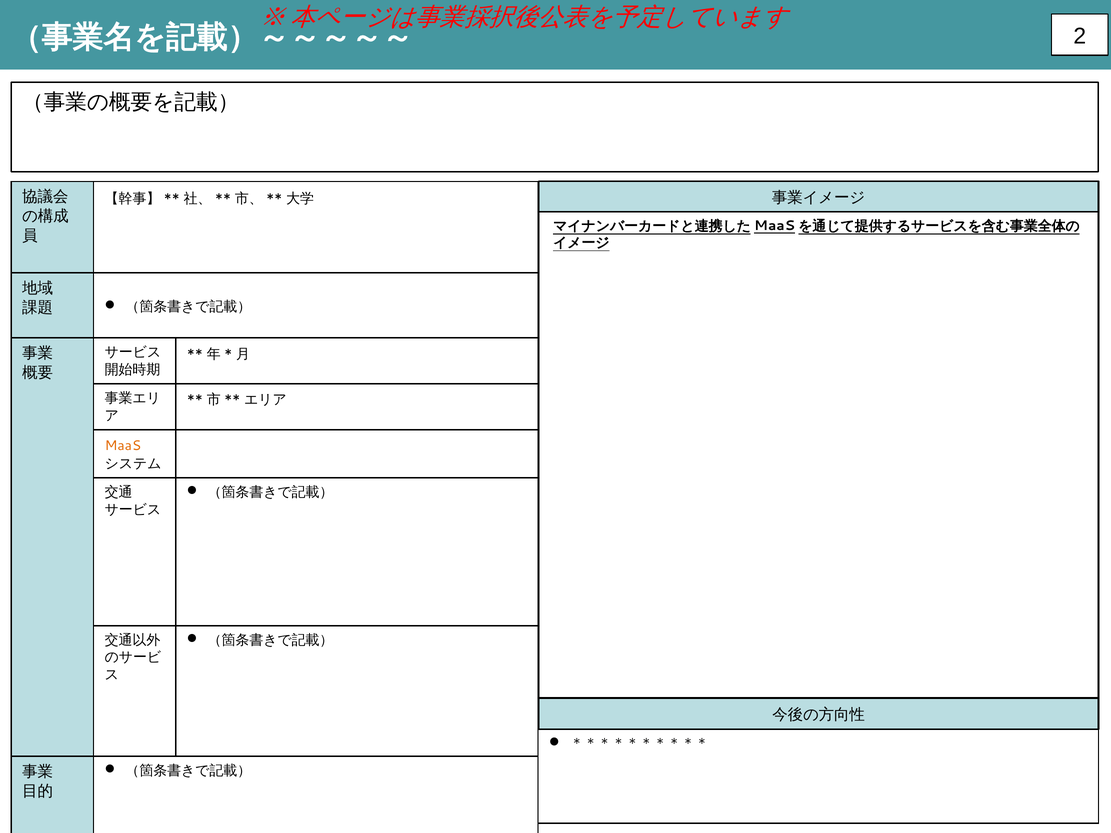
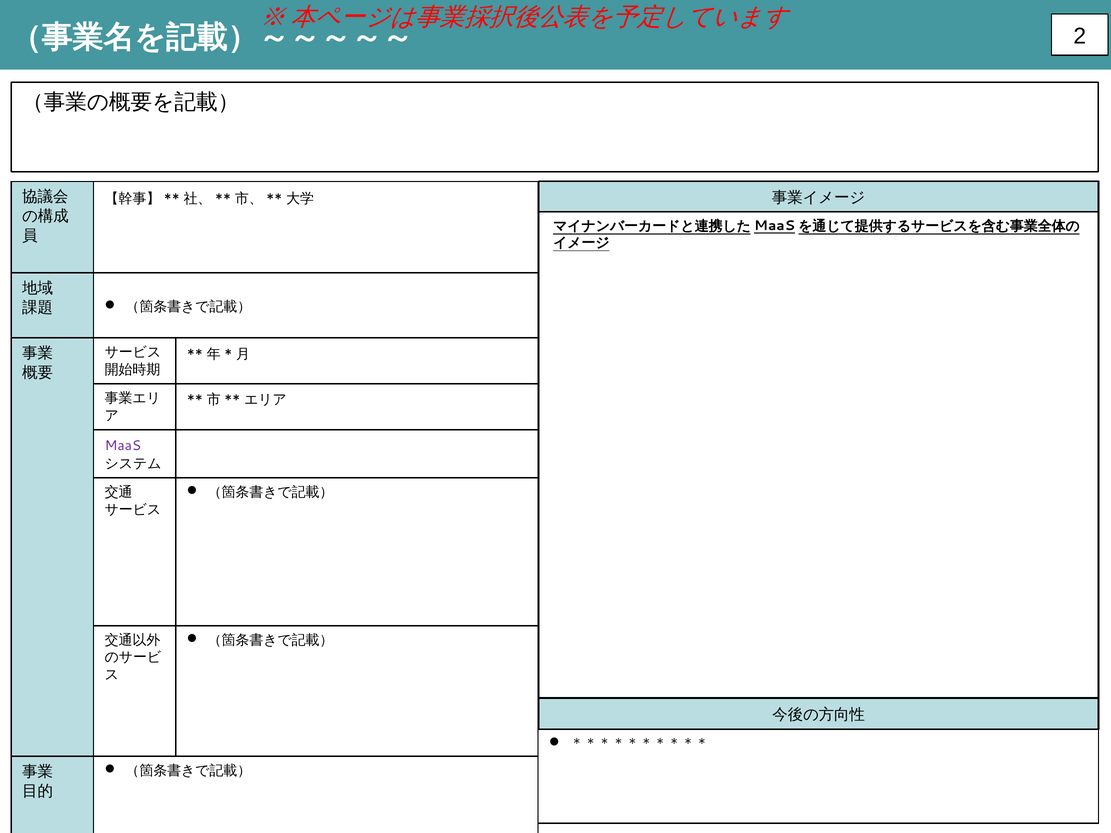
MaaS colour: orange -> purple (123, 446)
